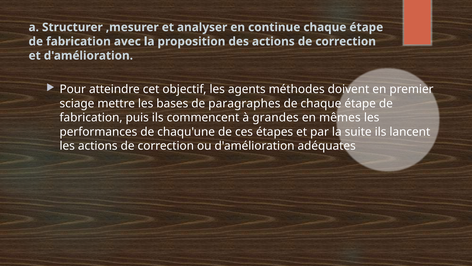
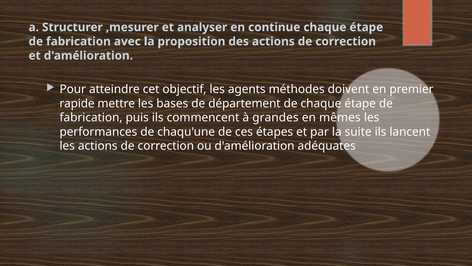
sciage: sciage -> rapide (77, 103)
paragraphes: paragraphes -> département (244, 103)
